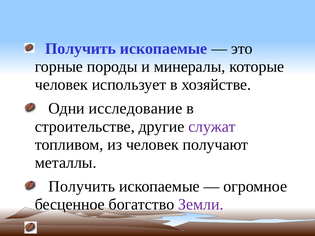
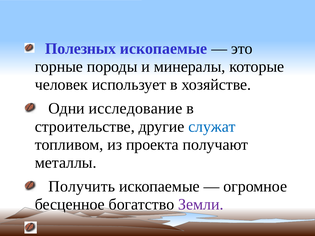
Получить: Получить -> Полезных (81, 49)
служат colour: purple -> blue (212, 127)
из человек: человек -> проекта (152, 145)
